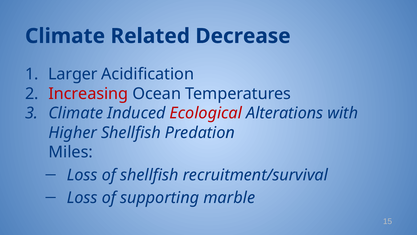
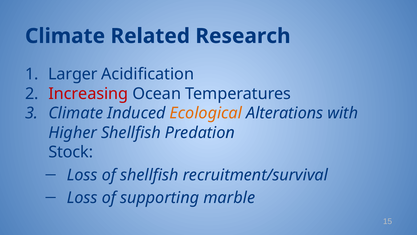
Decrease: Decrease -> Research (243, 36)
Ecological colour: red -> orange (206, 113)
Miles: Miles -> Stock (71, 152)
